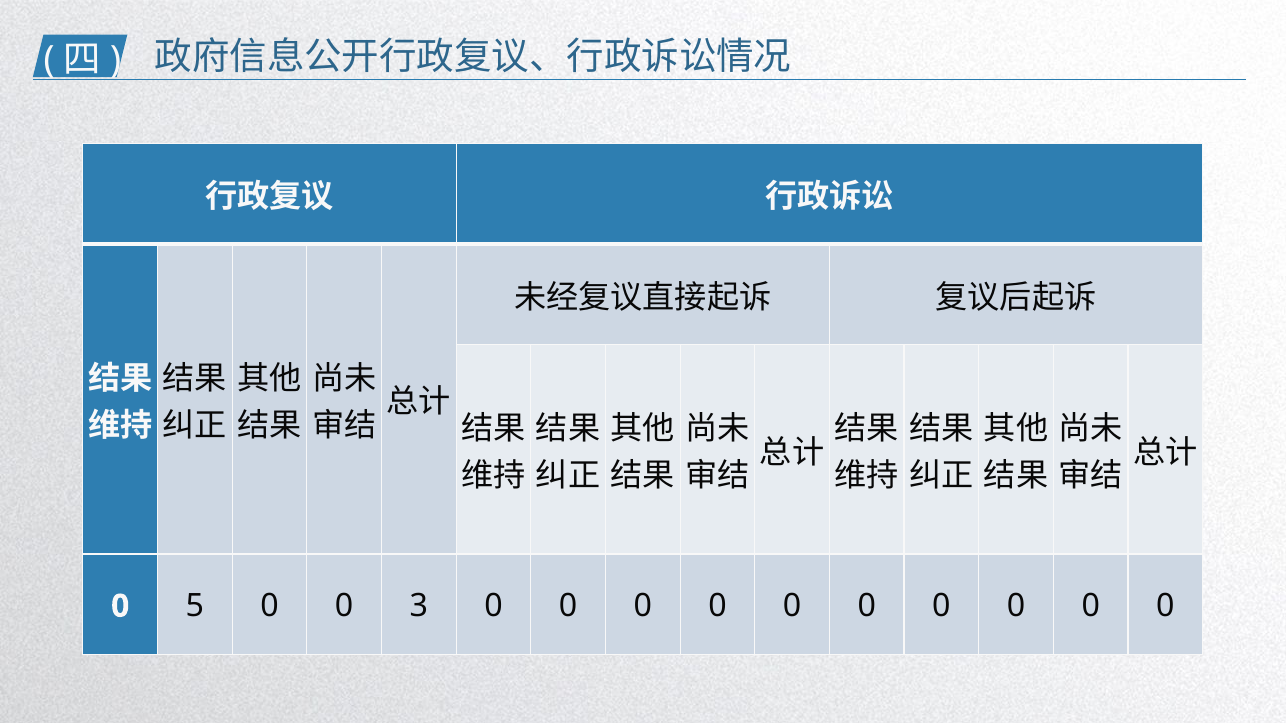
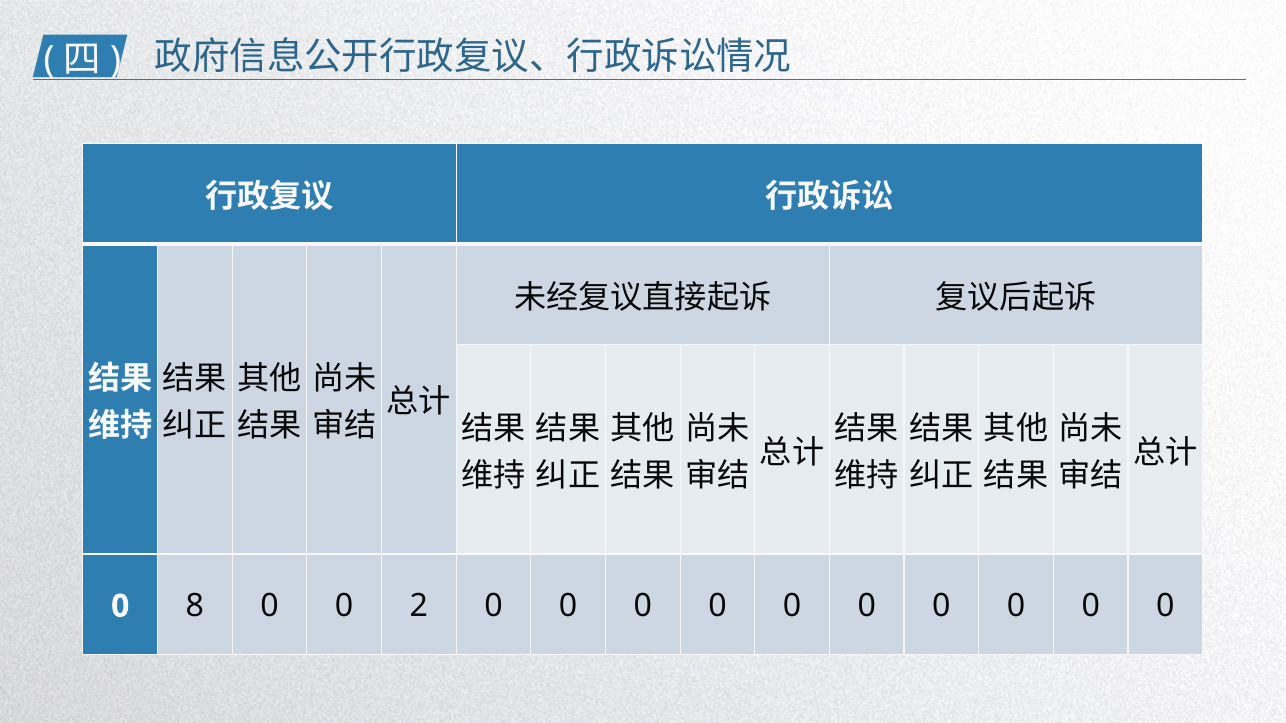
5: 5 -> 8 (195, 606)
3: 3 -> 2 (419, 606)
